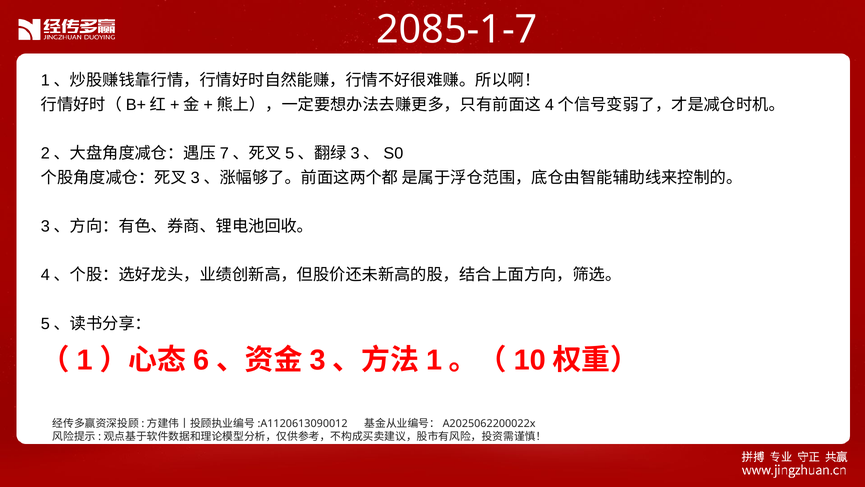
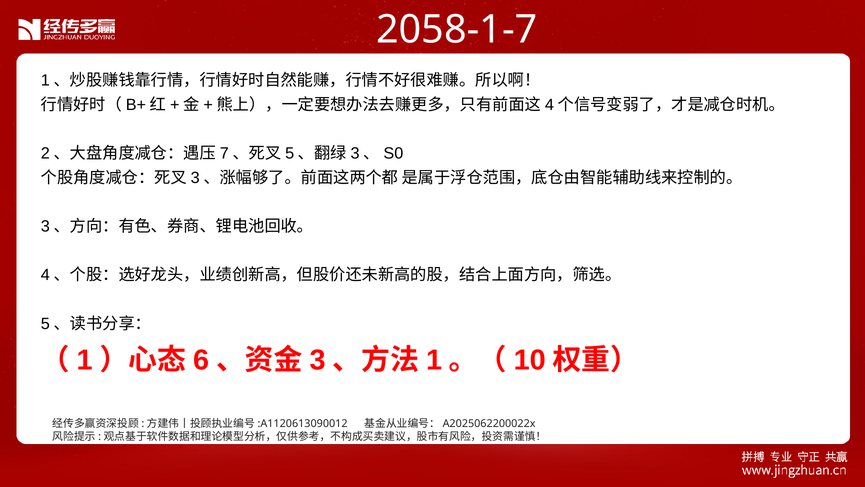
2085-1-7: 2085-1-7 -> 2058-1-7 (457, 30)
